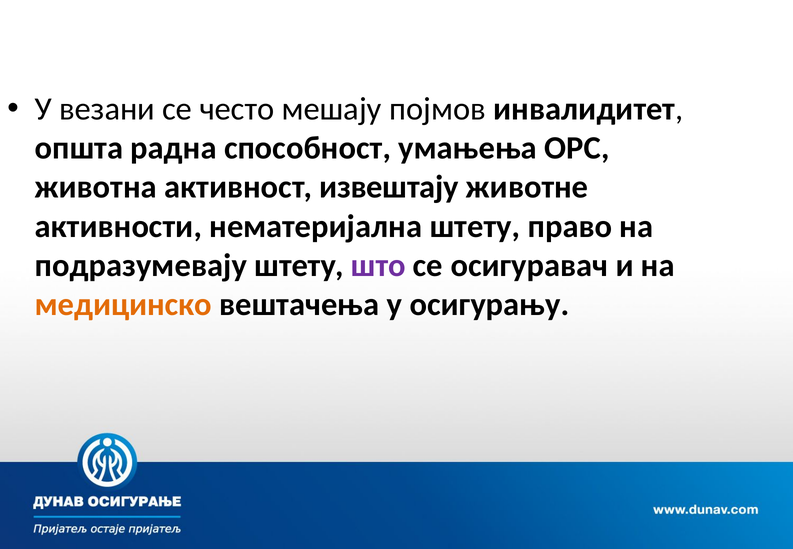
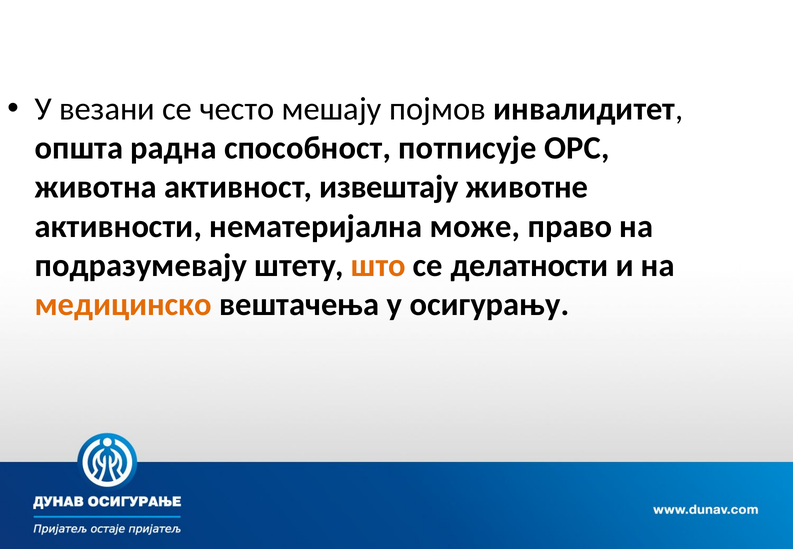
умањења: умањења -> потписује (468, 148)
нематеријална штету: штету -> може (475, 226)
што colour: purple -> orange (378, 265)
осигуравач: осигуравач -> делатности (529, 265)
